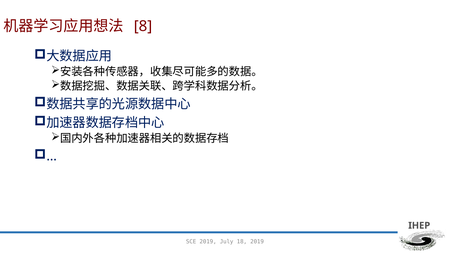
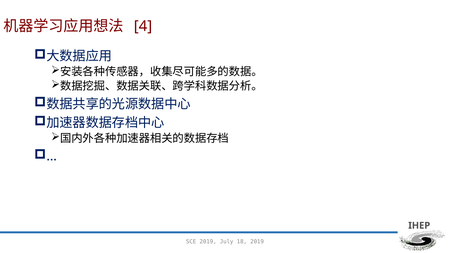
8: 8 -> 4 (143, 26)
